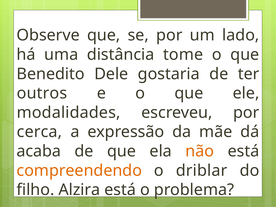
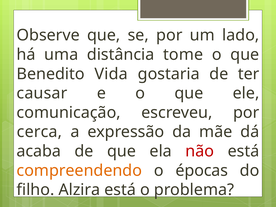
Dele: Dele -> Vida (111, 74)
outros: outros -> causar (42, 93)
modalidades: modalidades -> comunicação (69, 113)
não colour: orange -> red (200, 151)
driblar: driblar -> épocas (202, 170)
